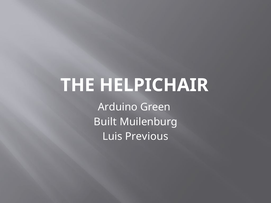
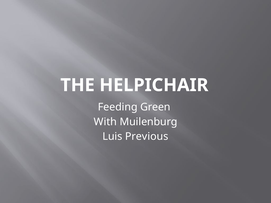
Arduino: Arduino -> Feeding (118, 107)
Built: Built -> With (105, 122)
